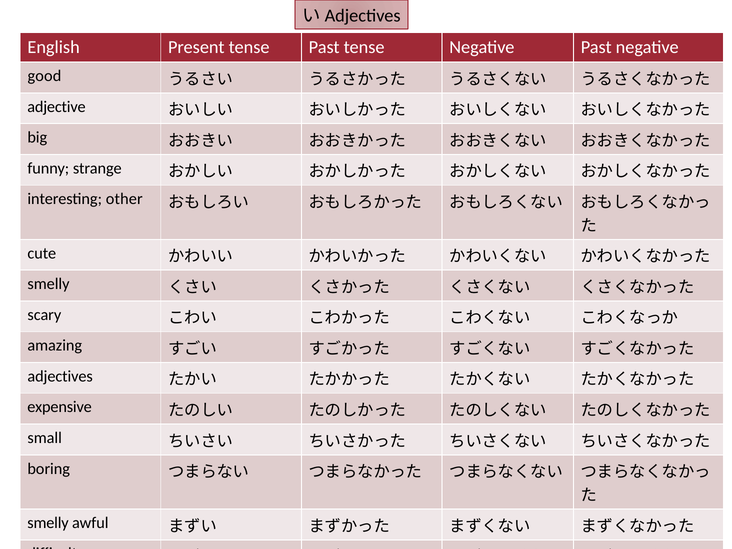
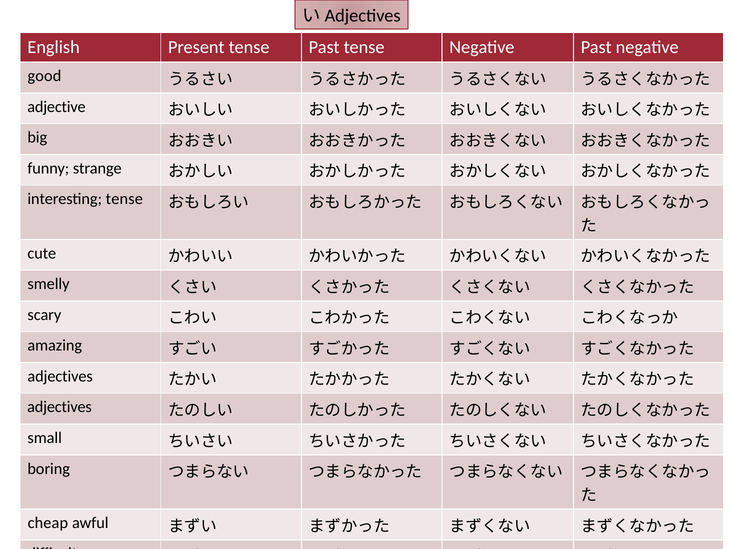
interesting other: other -> tense (124, 199)
expensive: expensive -> adjectives (60, 407)
smelly: smelly -> cheap (48, 523)
